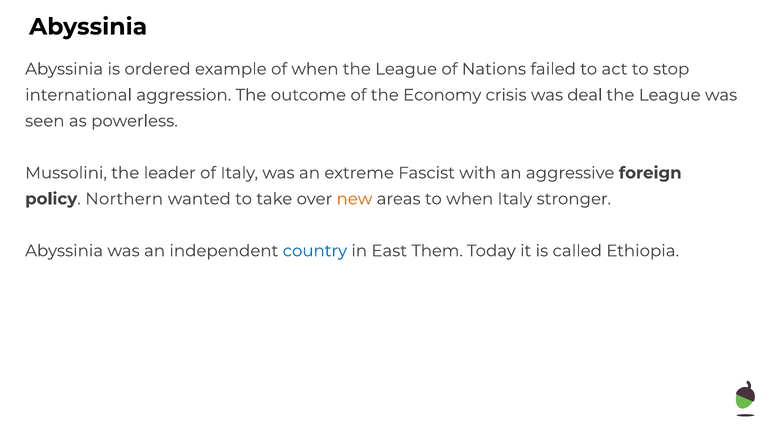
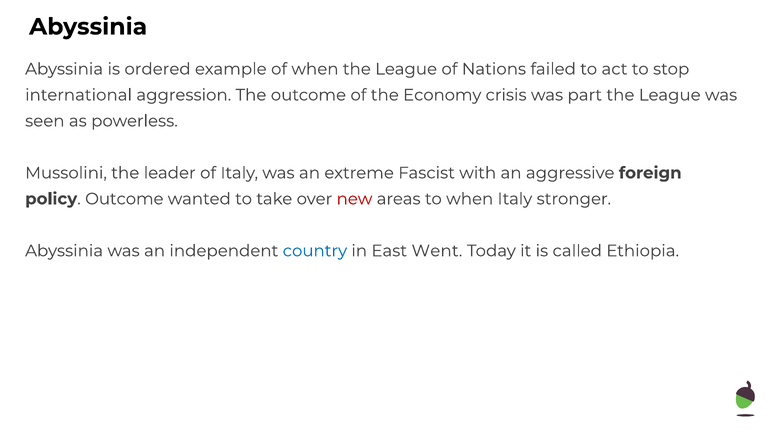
deal: deal -> part (585, 95)
policy Northern: Northern -> Outcome (124, 199)
new colour: orange -> red (354, 199)
Them: Them -> Went (437, 251)
